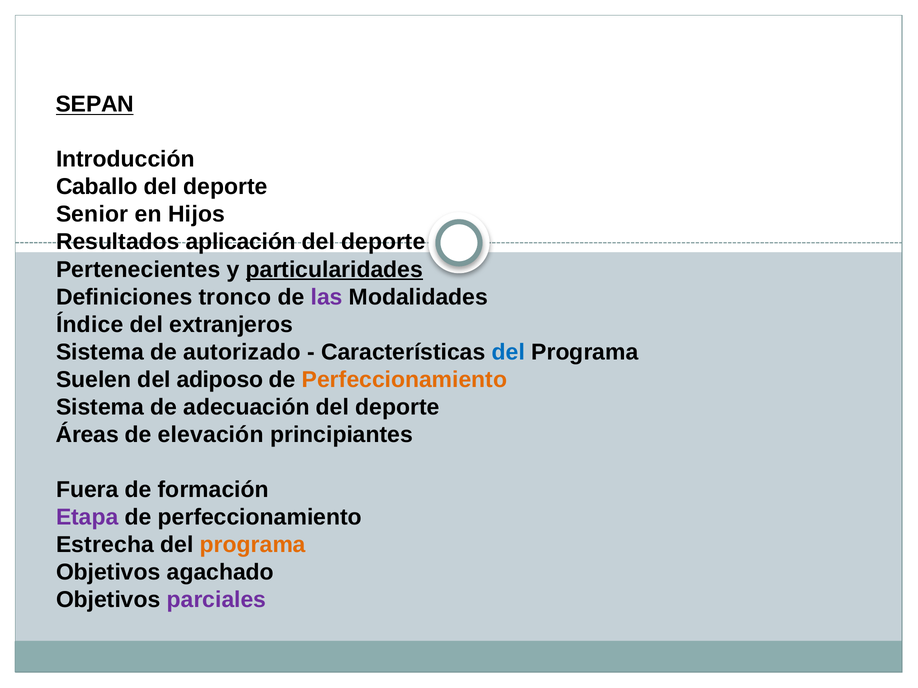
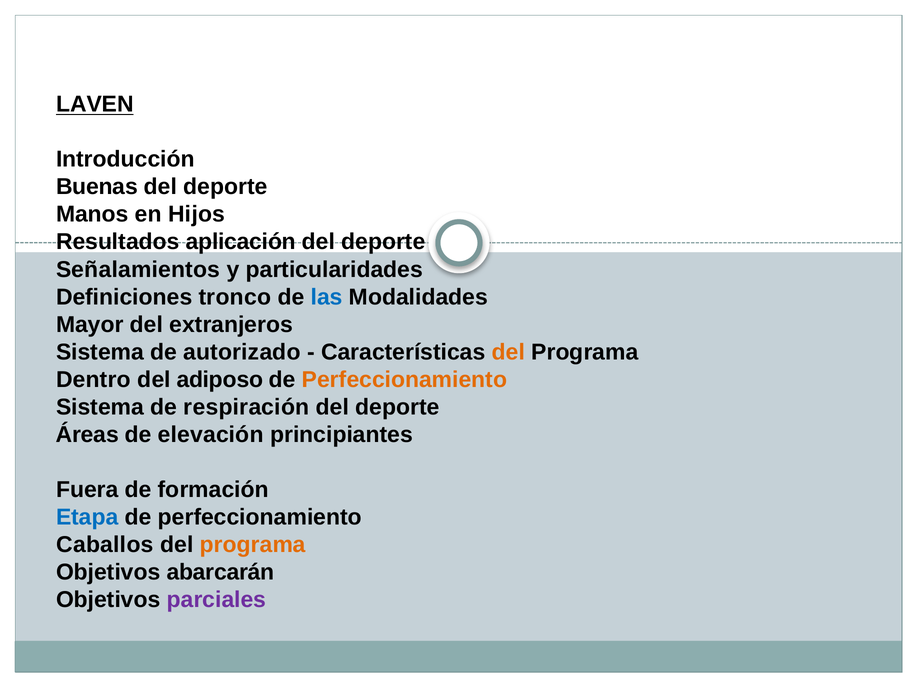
SEPAN: SEPAN -> LAVEN (95, 104)
Caballo: Caballo -> Buenas (97, 187)
Senior: Senior -> Manos (92, 215)
Pertenecientes: Pertenecientes -> Señalamientos (138, 270)
particularidades underline: present -> none (334, 270)
las colour: purple -> blue (327, 297)
Índice: Índice -> Mayor (90, 325)
del colour: blue -> orange (508, 352)
Suelen: Suelen -> Dentro (93, 380)
adecuación: adecuación -> respiración (246, 407)
Etapa colour: purple -> blue (87, 517)
Estrecha: Estrecha -> Caballos (105, 545)
agachado: agachado -> abarcarán (220, 573)
